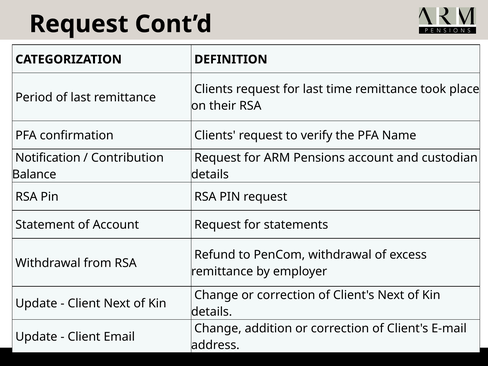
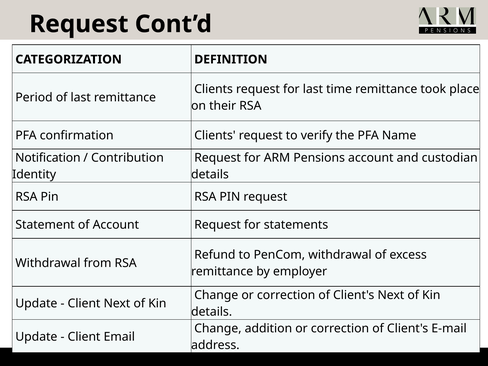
Balance: Balance -> Identity (34, 174)
